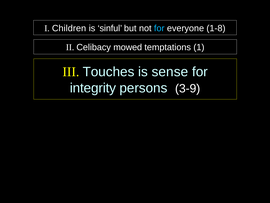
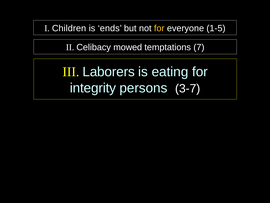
sinful: sinful -> ends (110, 28)
for colour: light blue -> yellow (159, 28)
1-8: 1-8 -> 1-5 (216, 28)
1: 1 -> 7 (199, 47)
Touches: Touches -> Laborers (109, 72)
sense: sense -> eating (170, 72)
3-9: 3-9 -> 3-7 (188, 88)
